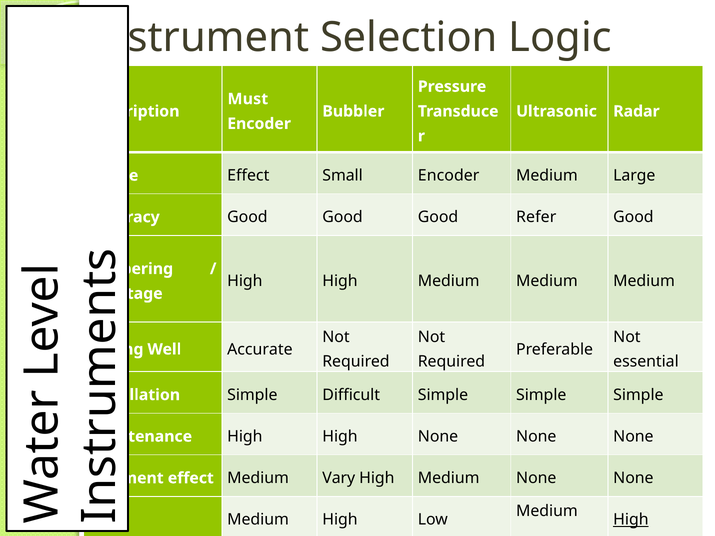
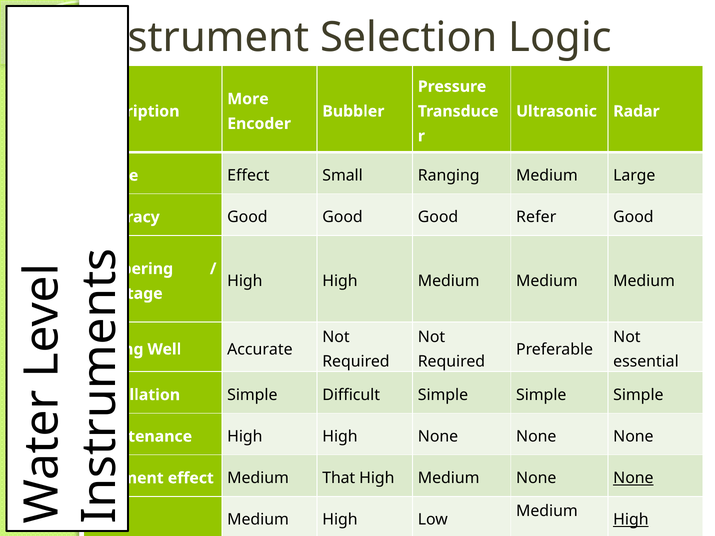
Must: Must -> More (248, 99)
Small Encoder: Encoder -> Ranging (449, 176)
Vary: Vary -> That (339, 478)
None underline: none -> present (633, 478)
